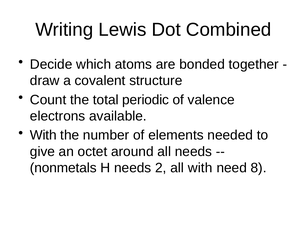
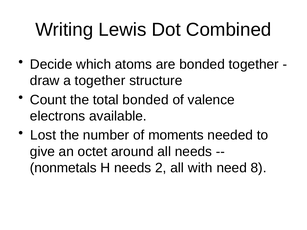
a covalent: covalent -> together (100, 81)
total periodic: periodic -> bonded (146, 100)
With: With -> Lost (43, 135)
elements: elements -> moments (176, 135)
